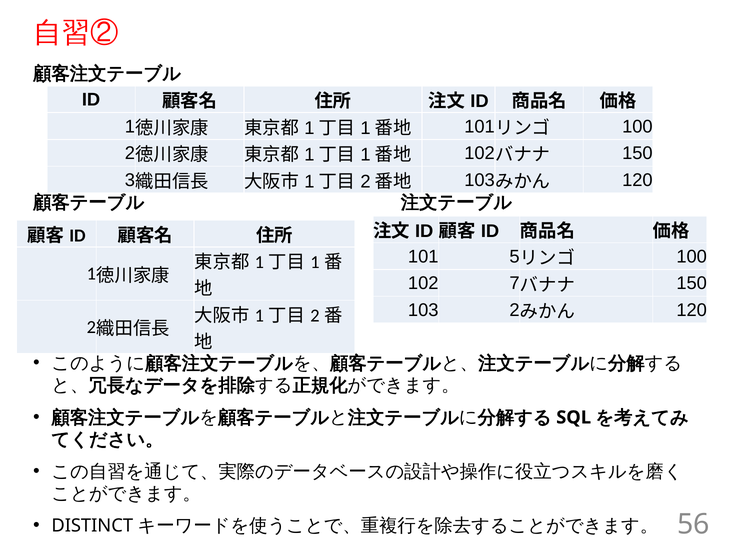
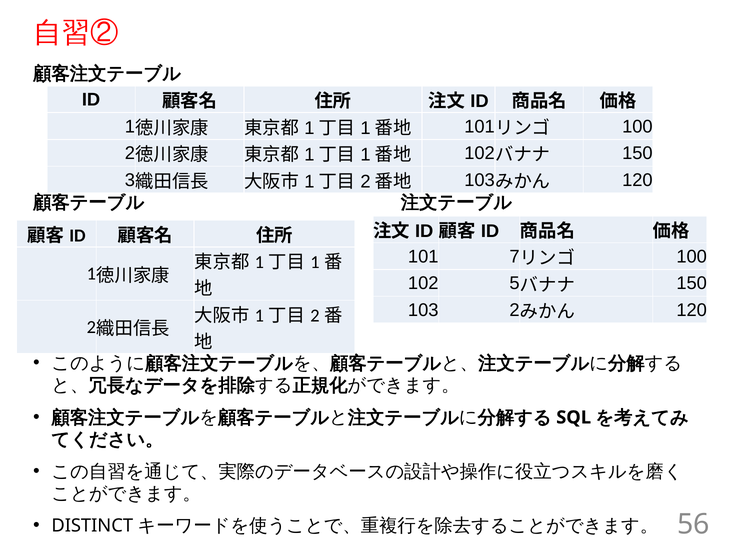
5: 5 -> 7 (515, 256)
7: 7 -> 5 (515, 283)
